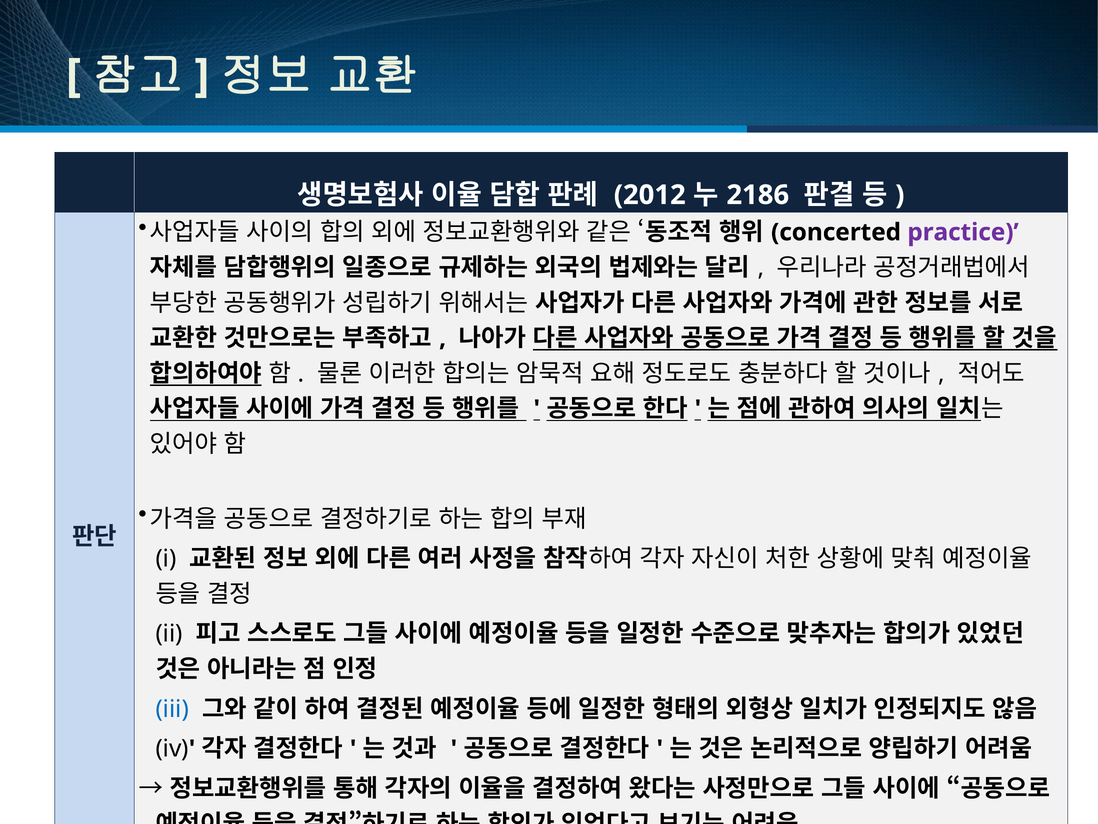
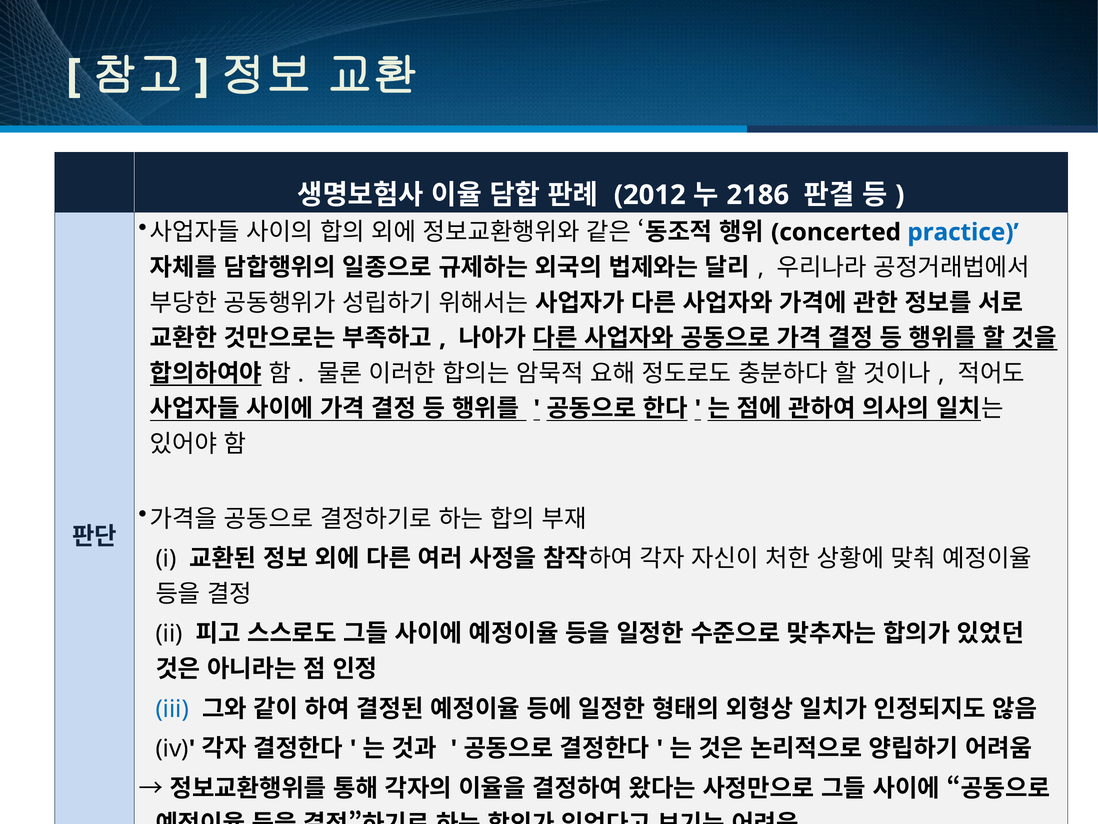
practice colour: purple -> blue (963, 232)
